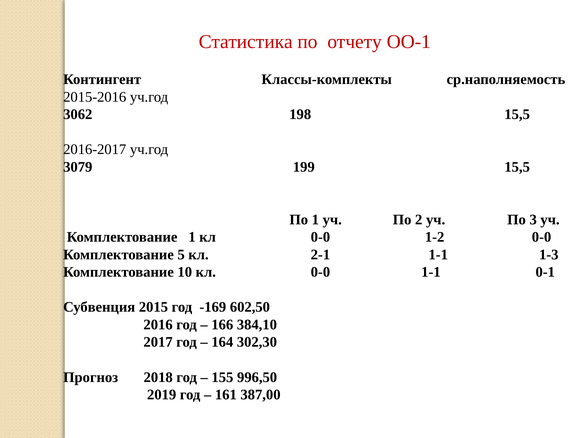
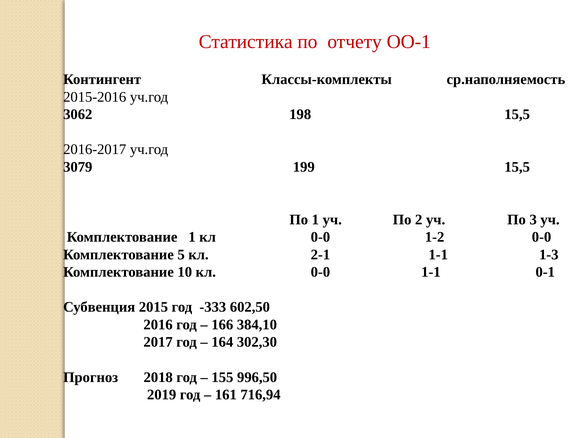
-169: -169 -> -333 (213, 307)
387,00: 387,00 -> 716,94 (261, 395)
